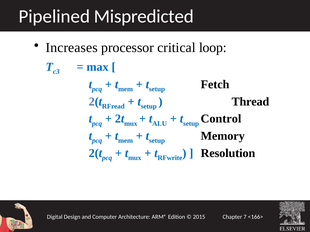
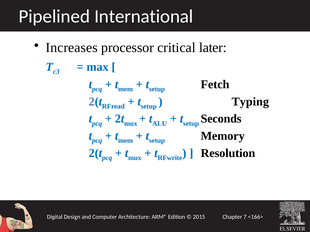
Mispredicted: Mispredicted -> International (144, 17)
loop: loop -> later (213, 48)
Thread: Thread -> Typing (250, 102)
Control: Control -> Seconds (221, 119)
